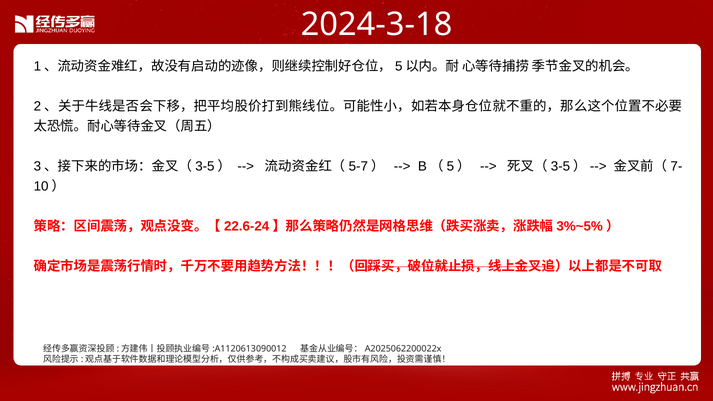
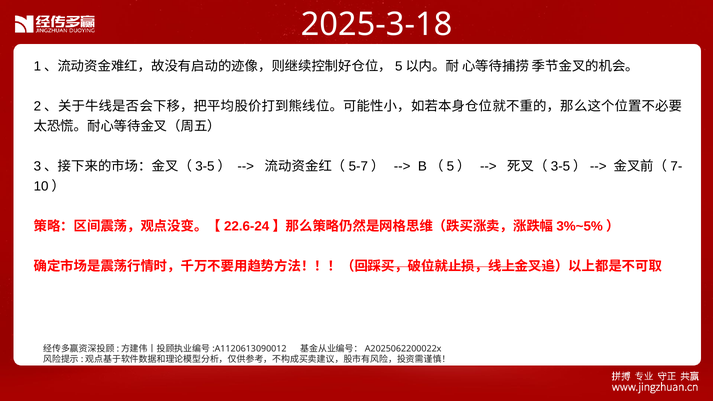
2024-3-18: 2024-3-18 -> 2025-3-18 (377, 25)
